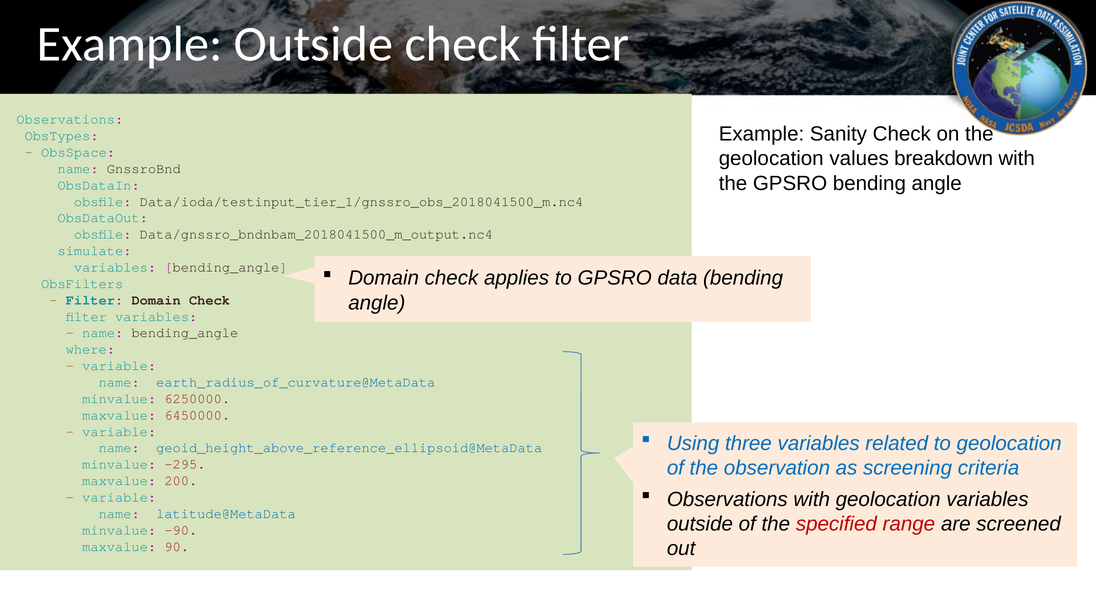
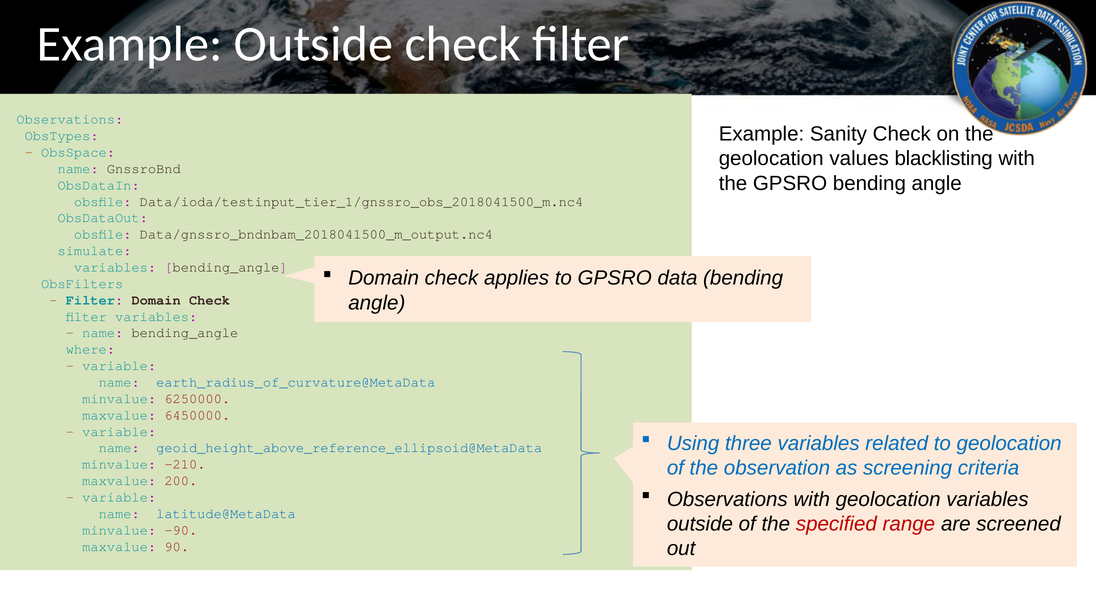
breakdown: breakdown -> blacklisting (944, 159)
-295: -295 -> -210 (185, 465)
